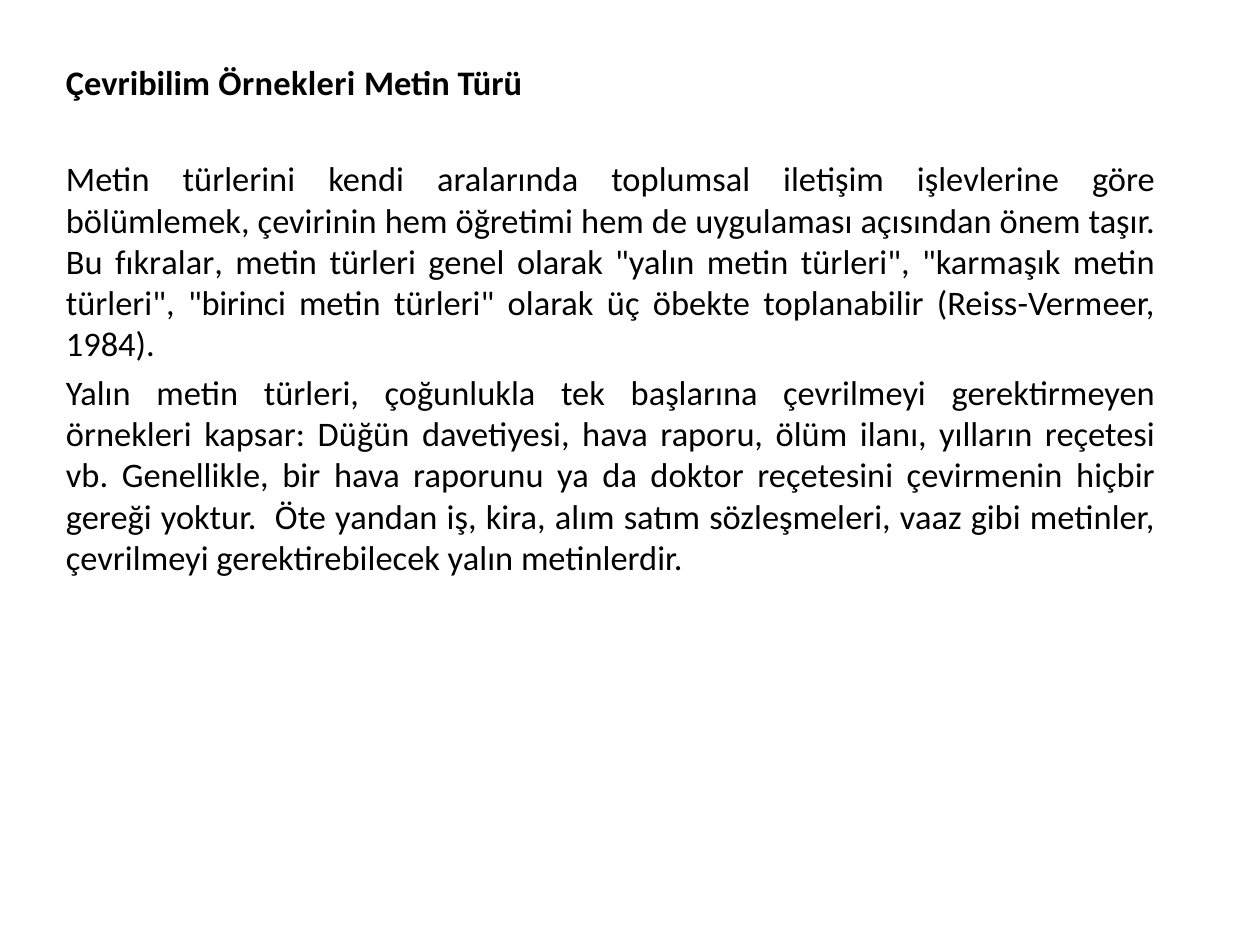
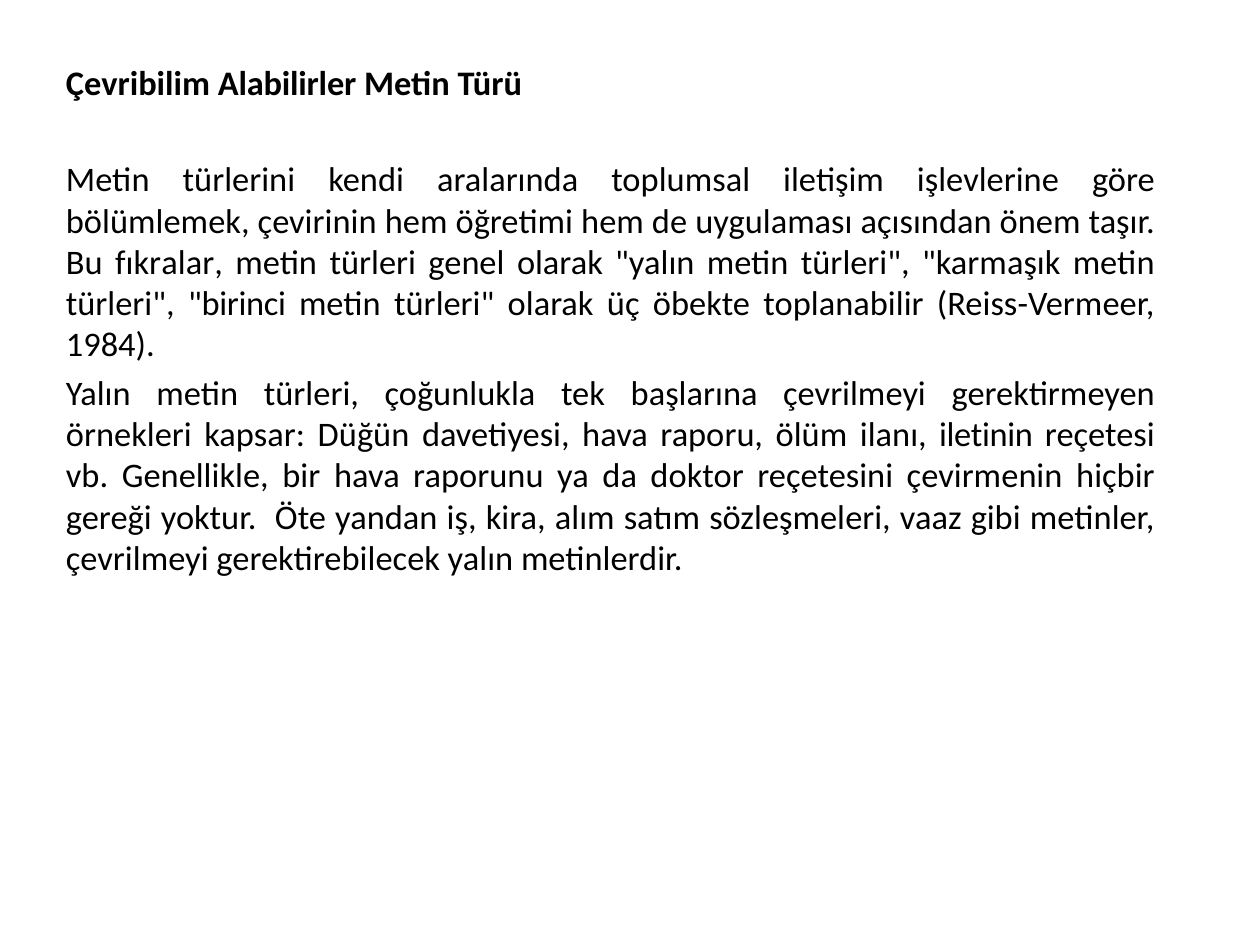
Çevribilim Örnekleri: Örnekleri -> Alabilirler (287, 84)
yılların: yılların -> iletinin (986, 435)
